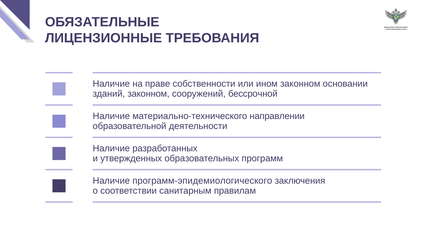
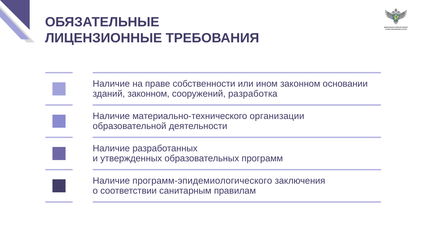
бессрочной: бессрочной -> разработка (253, 94)
направлении: направлении -> организации (277, 116)
